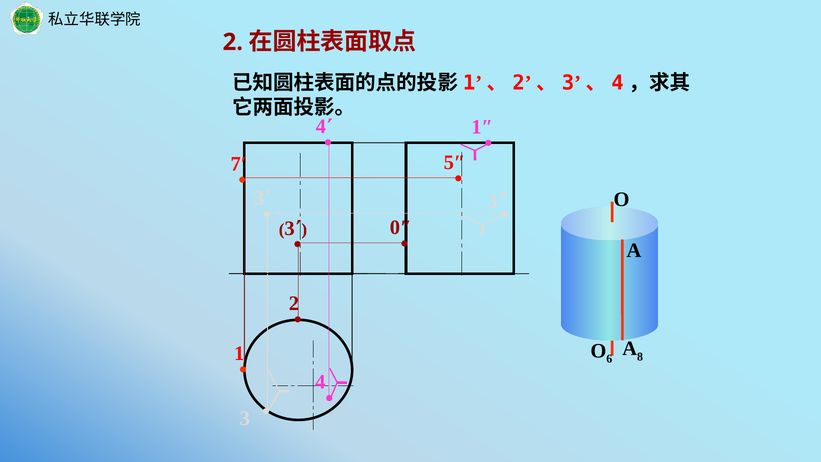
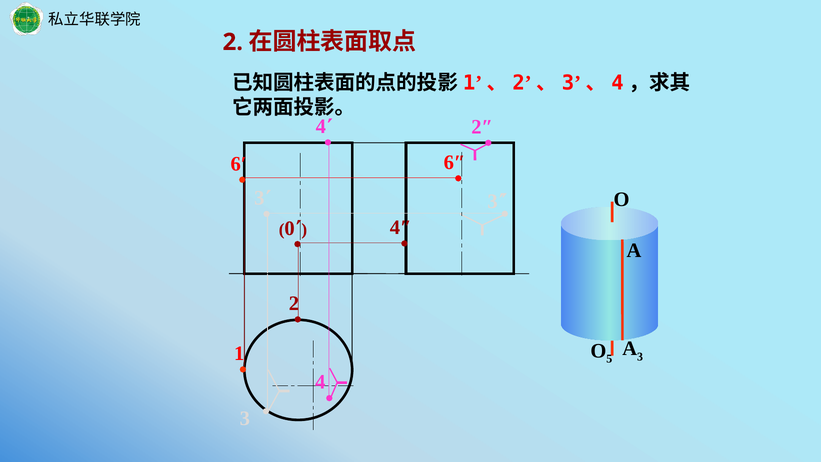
1″: 1″ -> 2″ (482, 127)
5″: 5″ -> 6″ (455, 162)
7′: 7′ -> 6′ (239, 164)
0″: 0″ -> 4″ (401, 228)
3: 3 -> 0 (290, 228)
A 8: 8 -> 3 (640, 357)
6: 6 -> 5 (609, 359)
